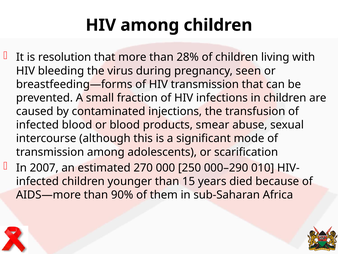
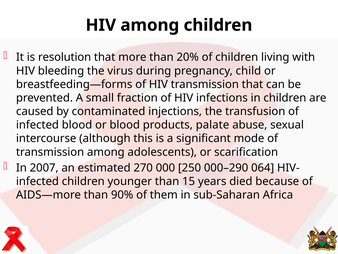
28%: 28% -> 20% (188, 57)
seen: seen -> child (248, 71)
smear: smear -> palate (212, 125)
010: 010 -> 064 (263, 168)
